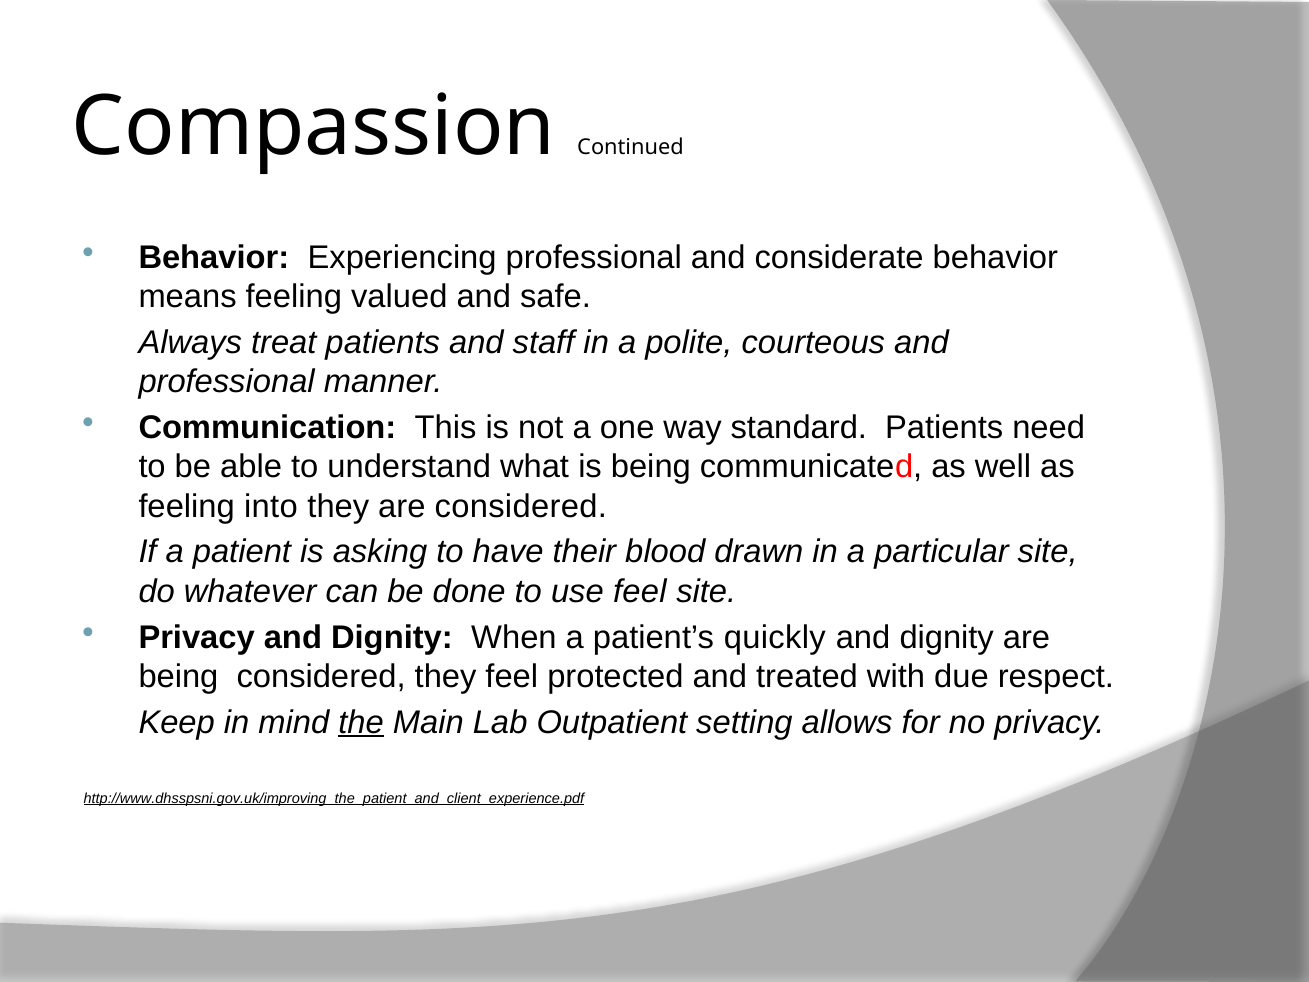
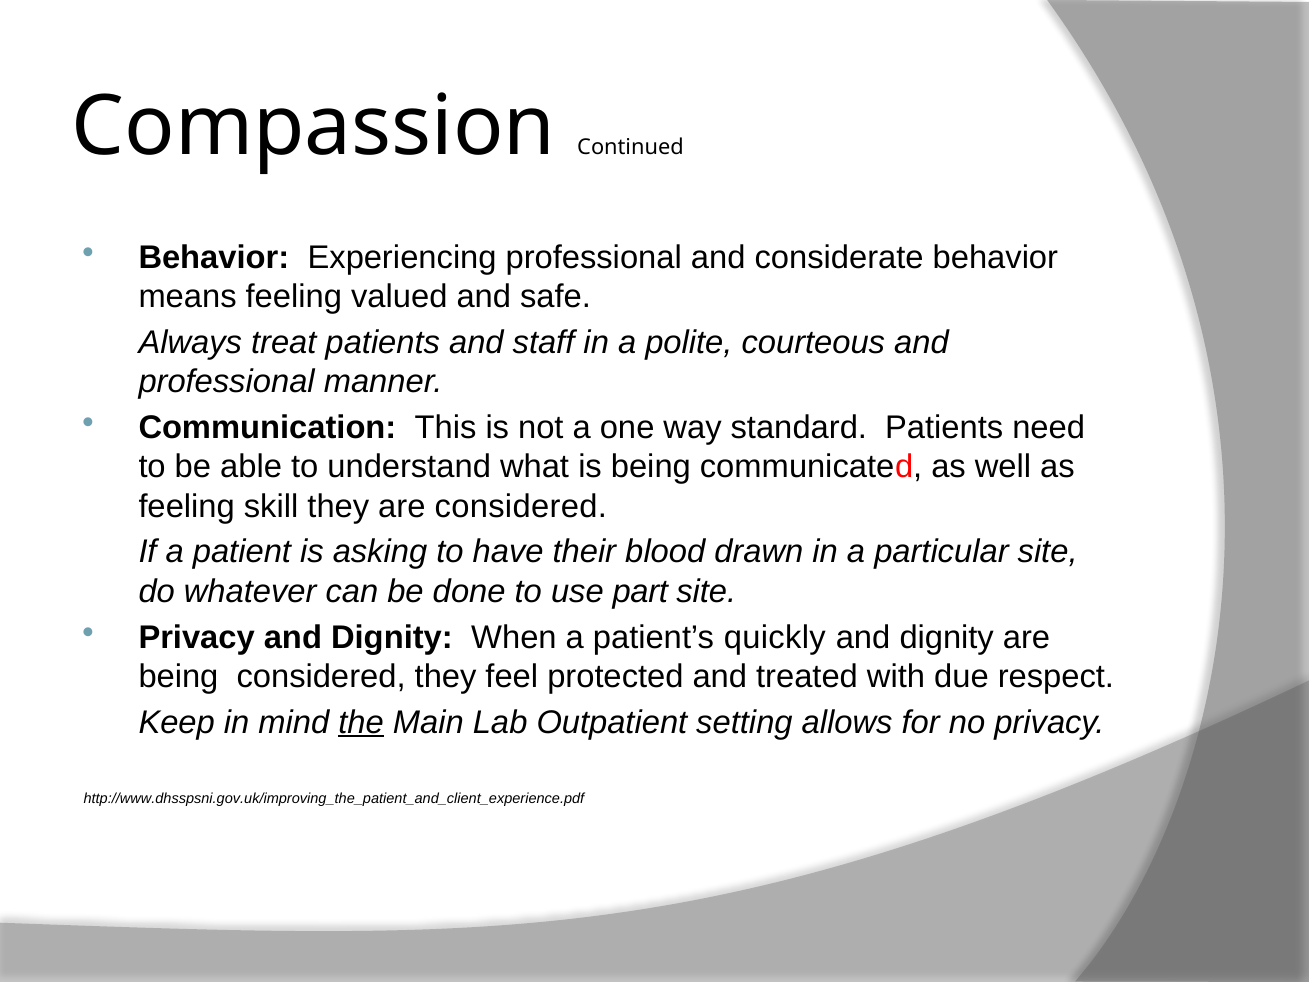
into: into -> skill (271, 506)
use feel: feel -> part (640, 591)
http://www.dhsspsni.gov.uk/improving_the_patient_and_client_experience.pdf underline: present -> none (334, 798)
